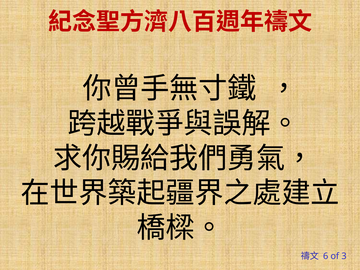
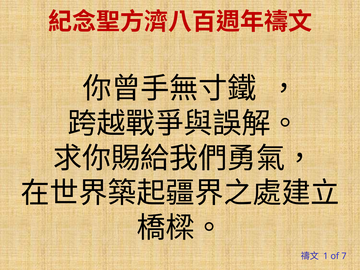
6: 6 -> 1 (326, 256)
3: 3 -> 7 (344, 256)
